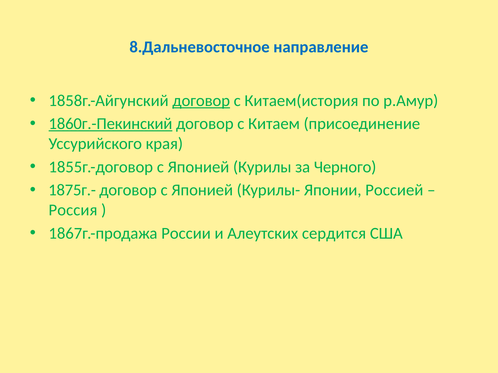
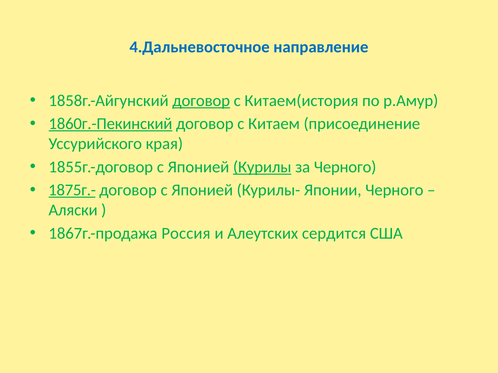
8.Дальневосточное: 8.Дальневосточное -> 4.Дальневосточное (200, 47)
Курилы underline: none -> present (262, 167)
1875г.- underline: none -> present (72, 190)
Японии Россией: Россией -> Черного (394, 190)
Россия: Россия -> Аляски (73, 210)
России: России -> Россия (186, 234)
